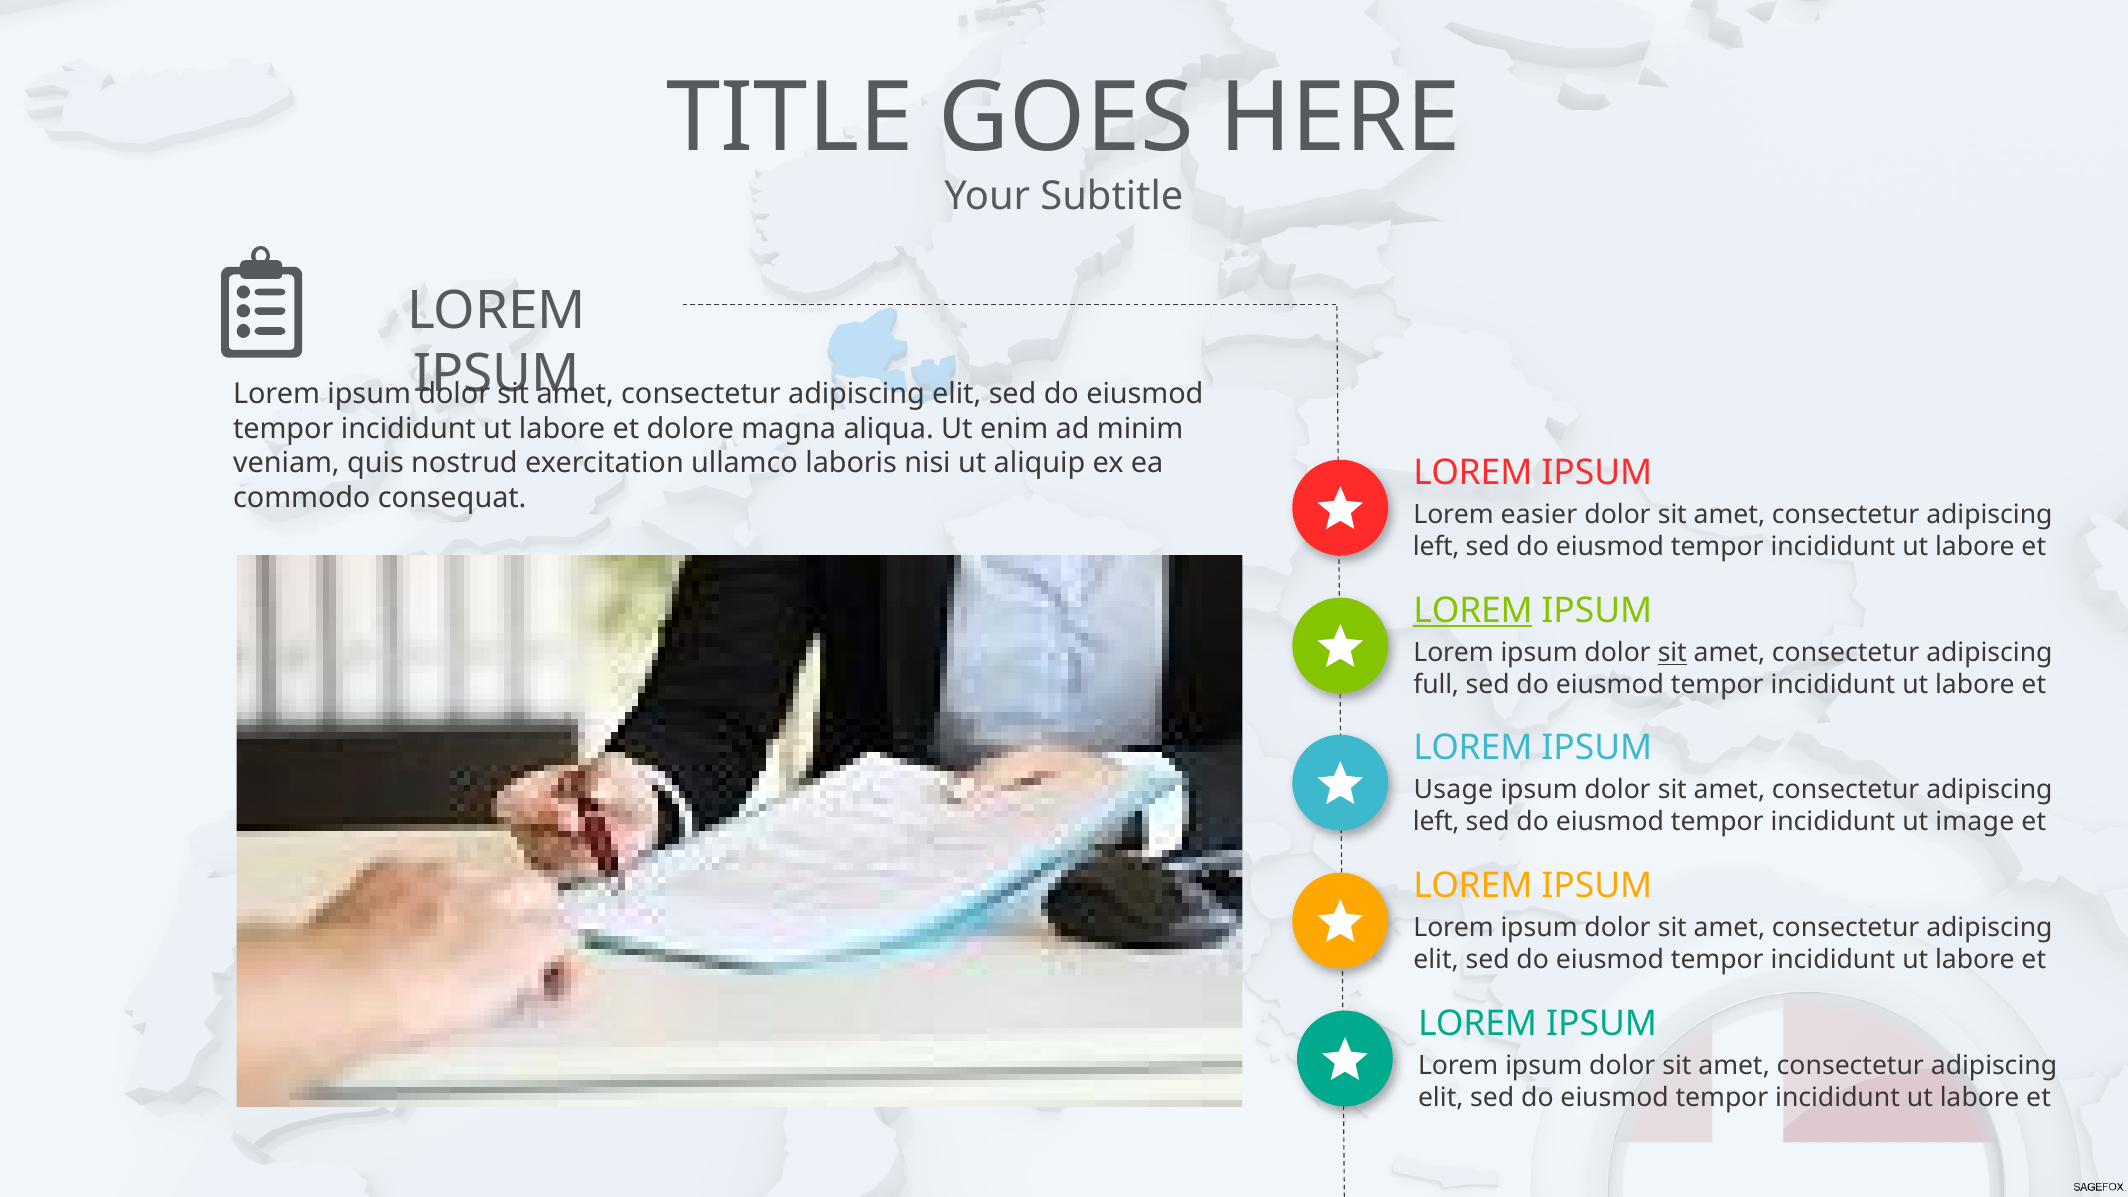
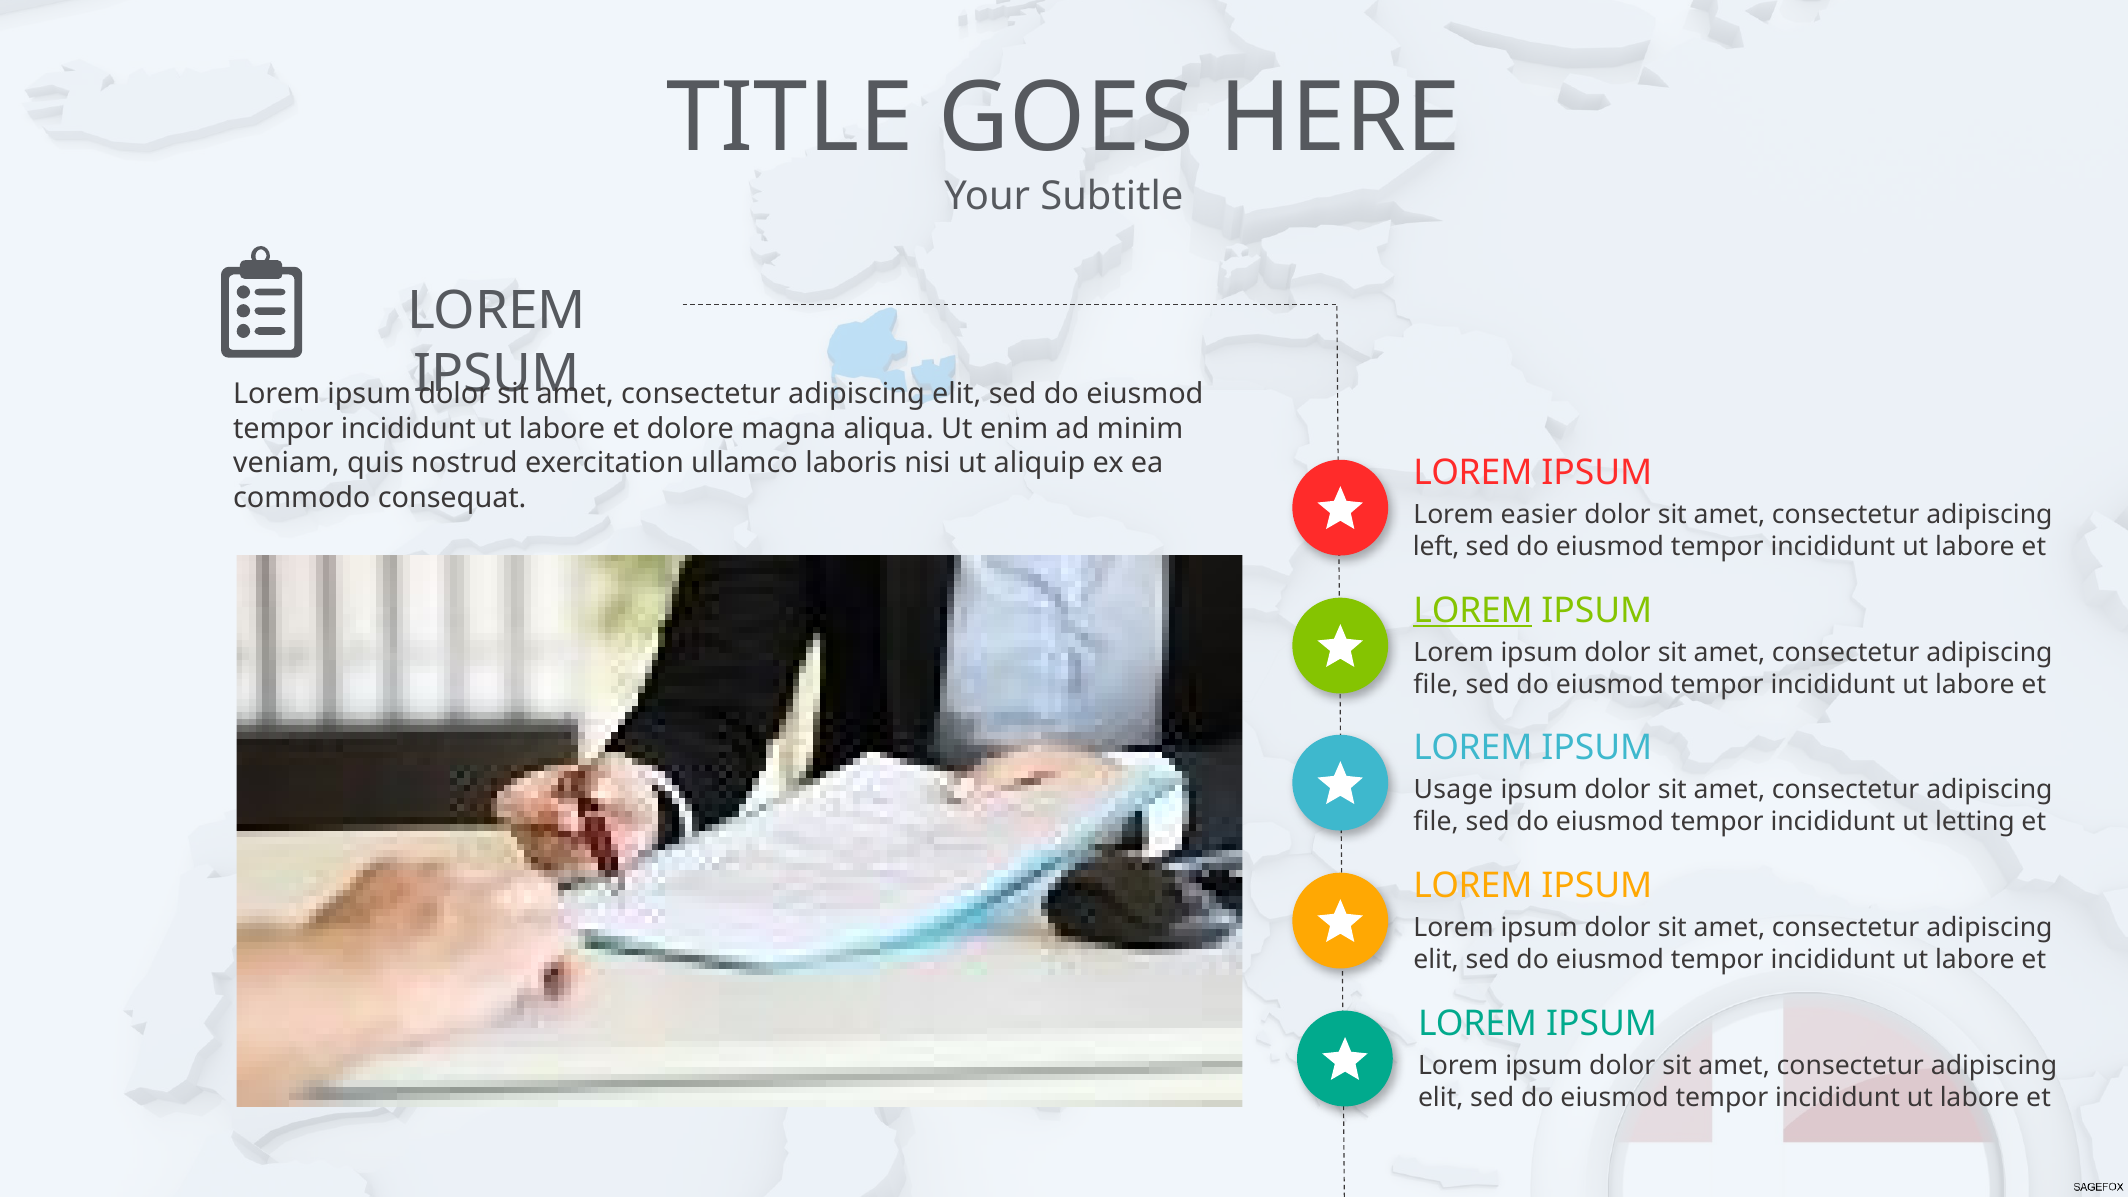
sit underline: present -> none (1672, 653)
full: full -> file (1436, 685)
left: left -> file (1436, 822)
image: image -> letting (1975, 822)
